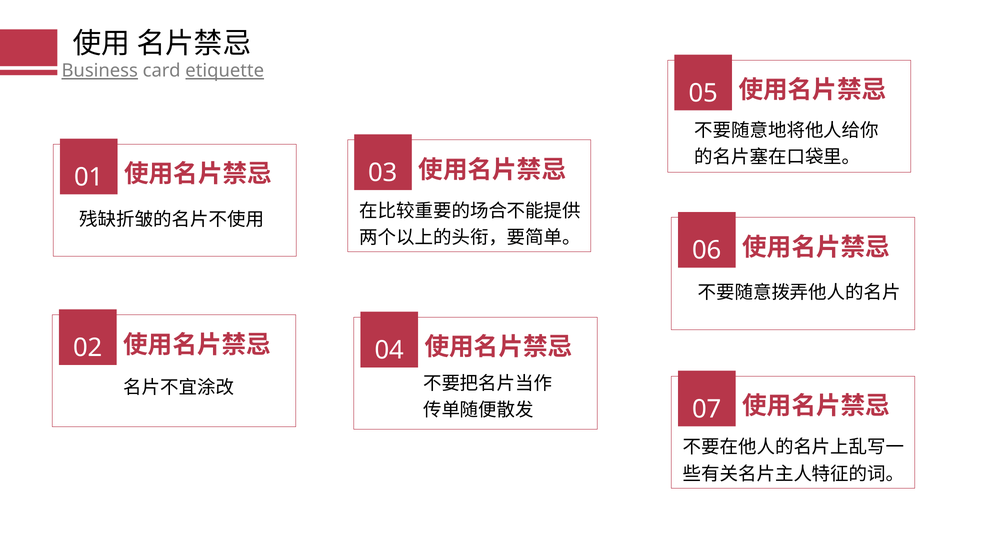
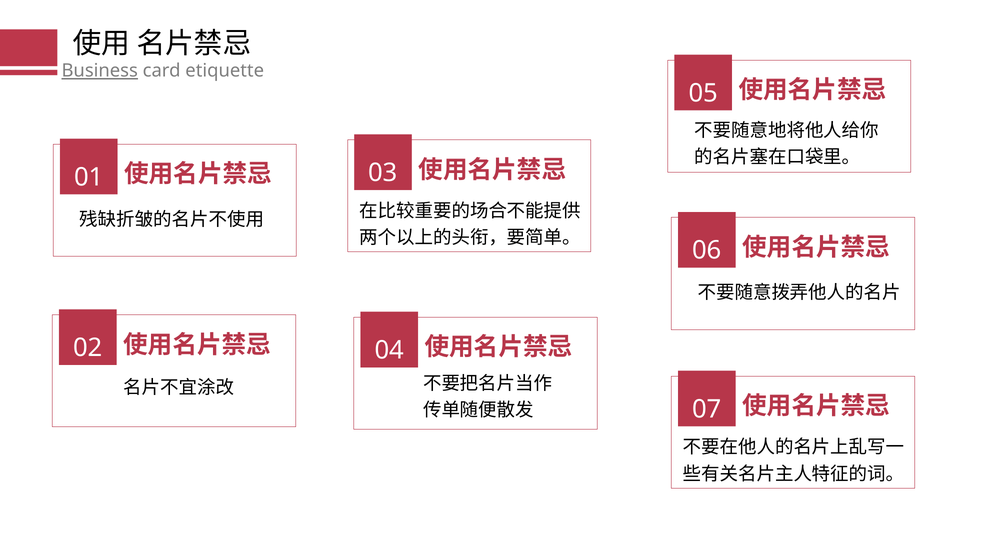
etiquette underline: present -> none (225, 71)
